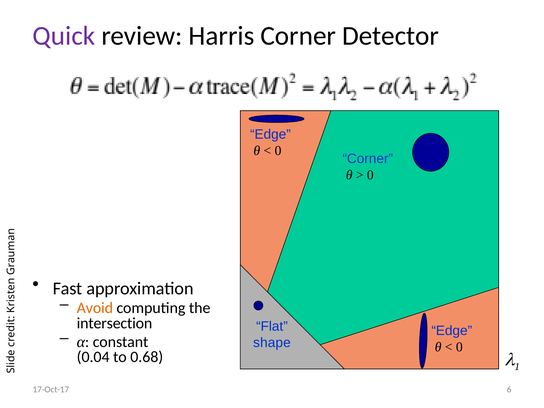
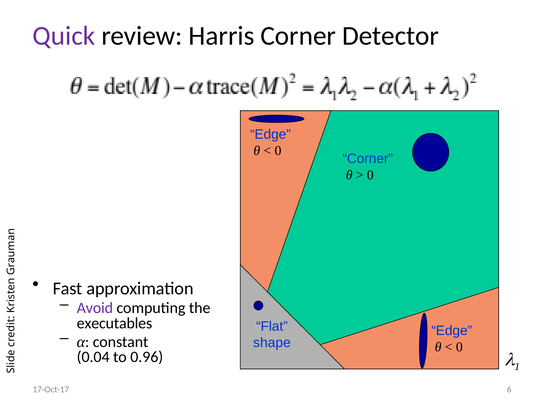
Avoid colour: orange -> purple (95, 308)
intersection: intersection -> executables (114, 323)
0.68: 0.68 -> 0.96 (147, 357)
